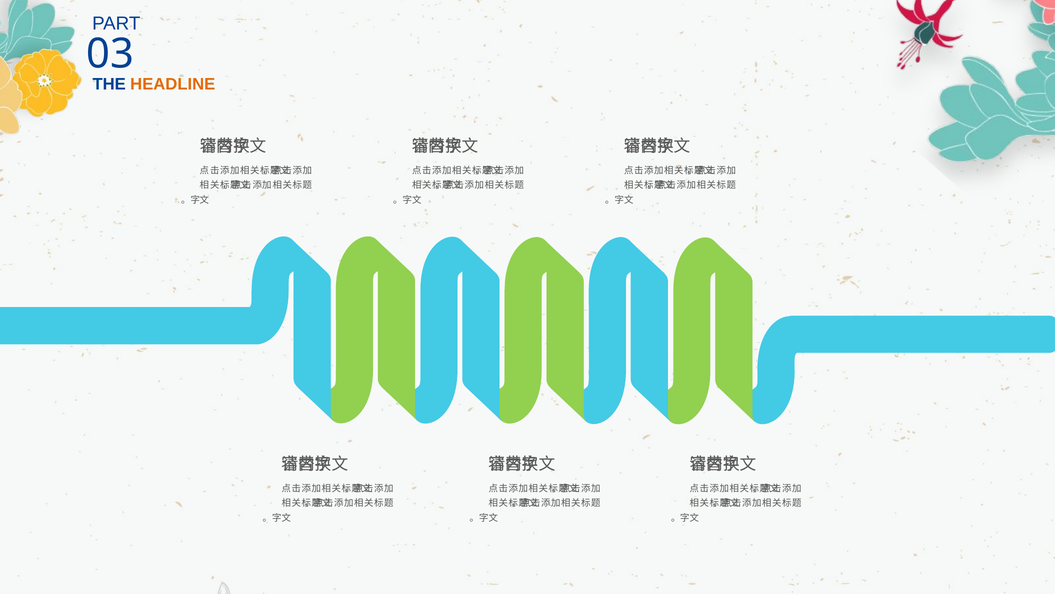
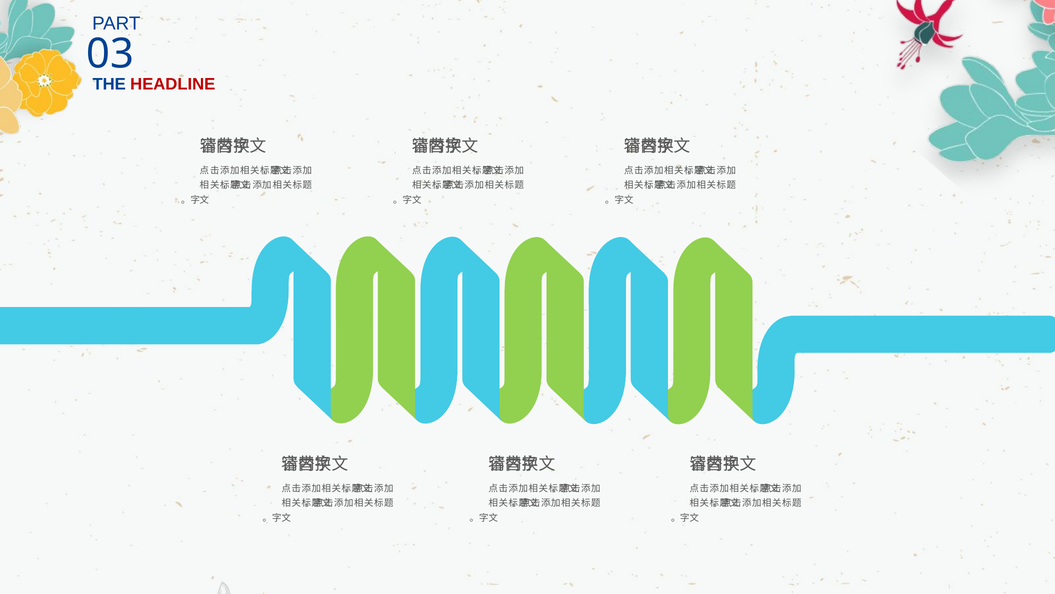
HEADLINE colour: orange -> red (173, 84)
